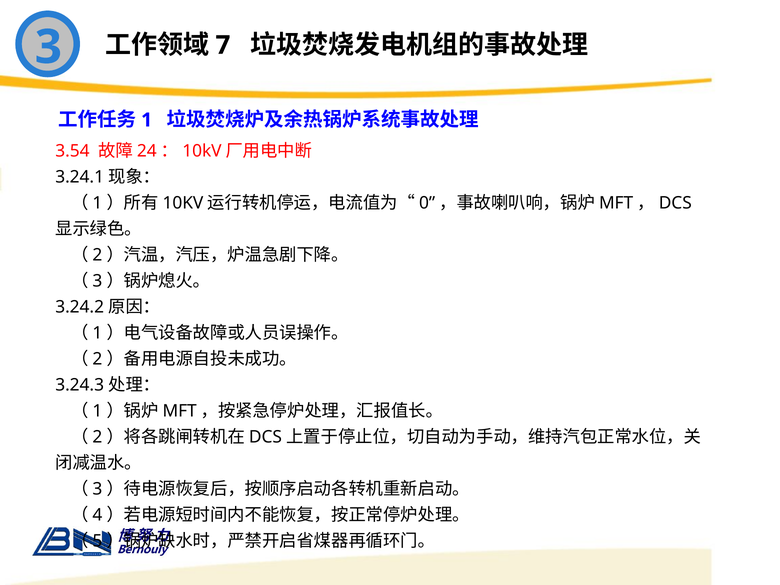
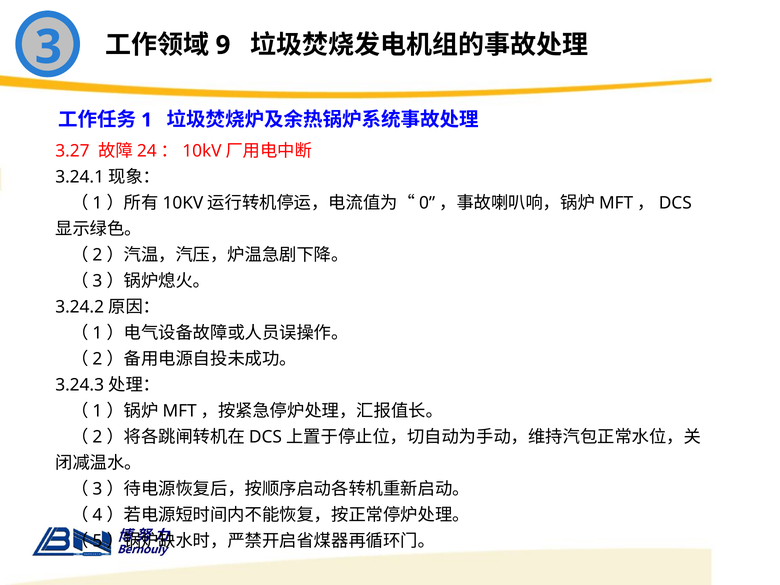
7: 7 -> 9 (223, 45)
3.54: 3.54 -> 3.27 (72, 151)
